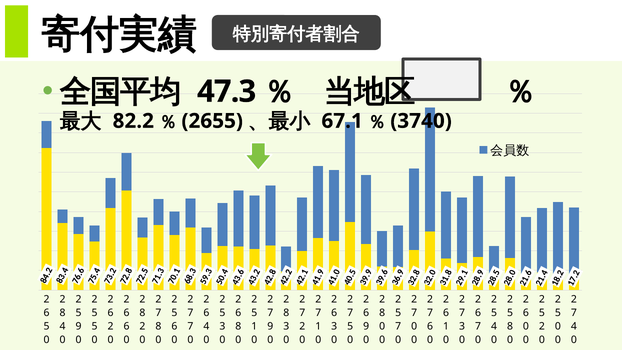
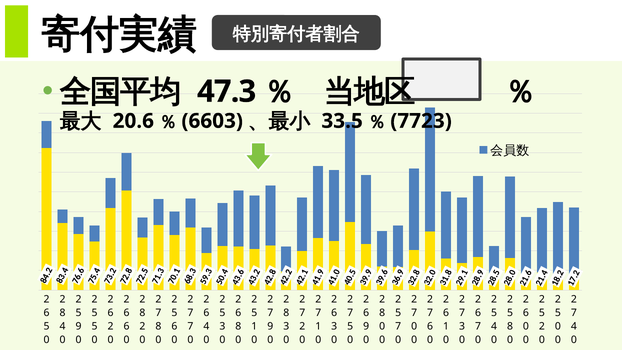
82.2: 82.2 -> 20.6 (133, 121)
2655: 2655 -> 6603 (212, 121)
67.1: 67.1 -> 33.5 (342, 121)
3740: 3740 -> 7723 (421, 121)
